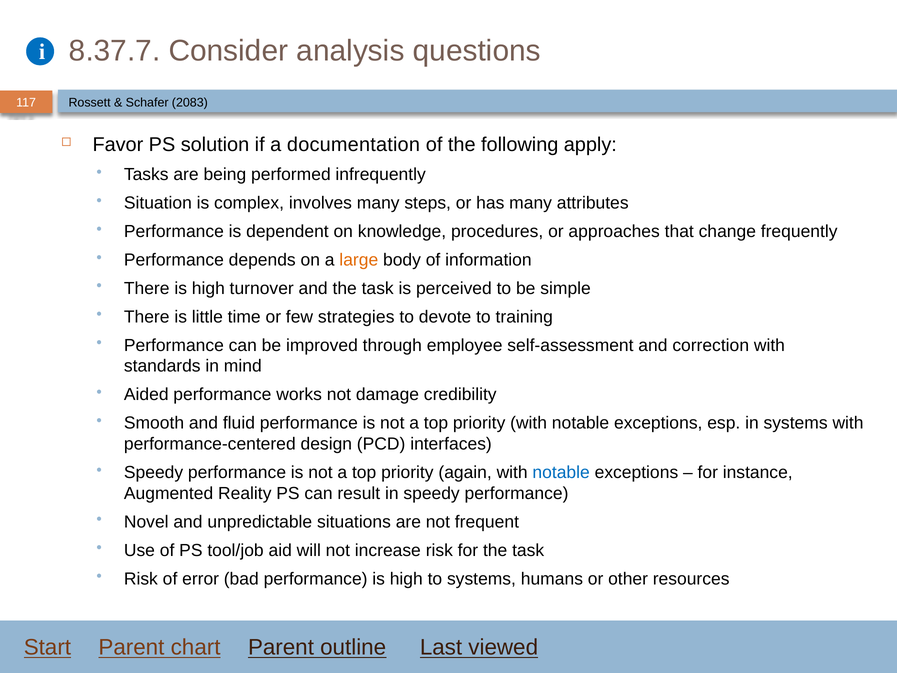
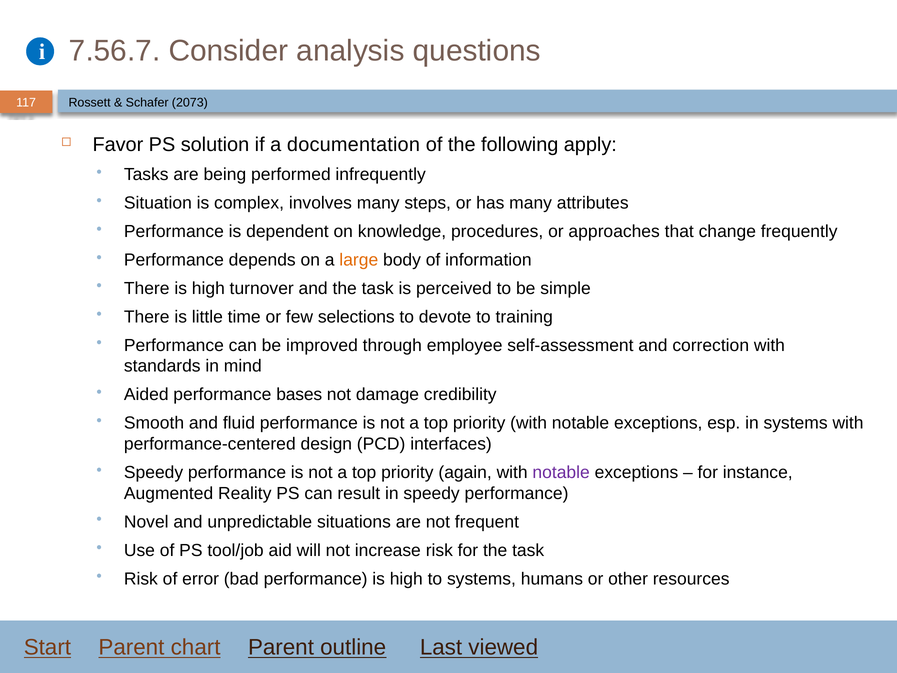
8.37.7: 8.37.7 -> 7.56.7 (115, 51)
2083: 2083 -> 2073 (190, 103)
strategies: strategies -> selections (356, 317)
works: works -> bases (299, 395)
notable colour: blue -> purple (561, 472)
